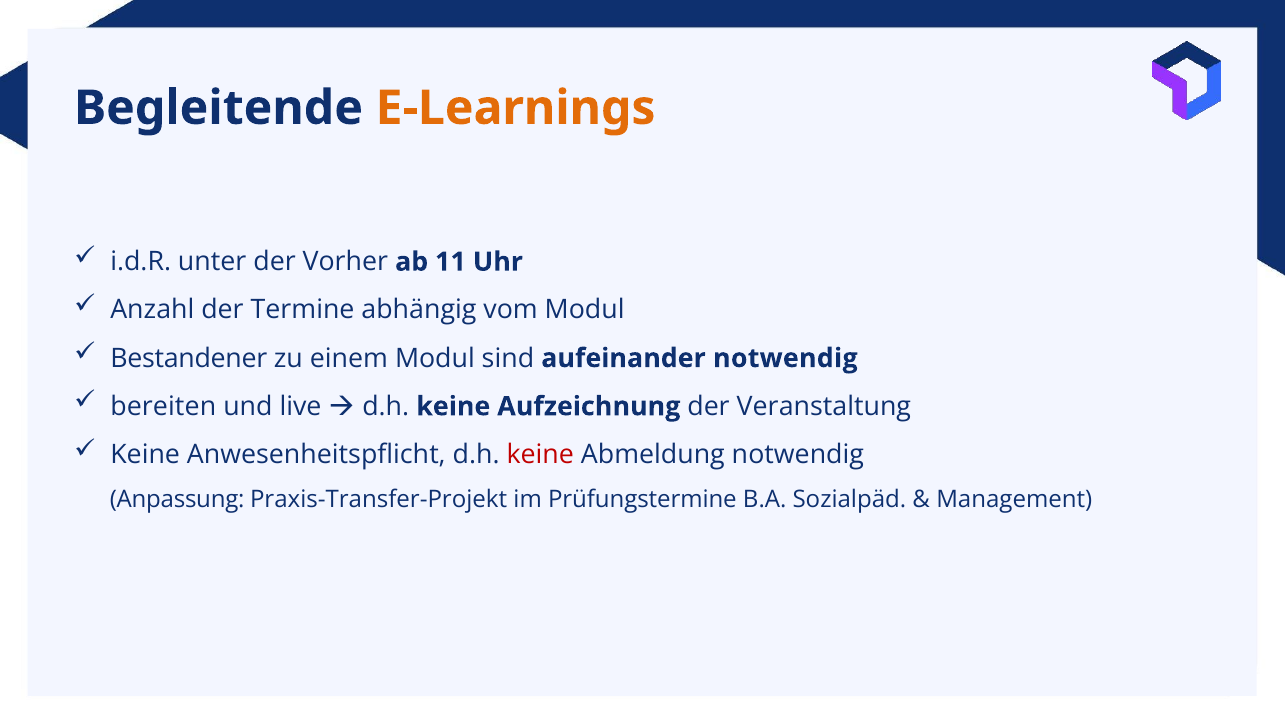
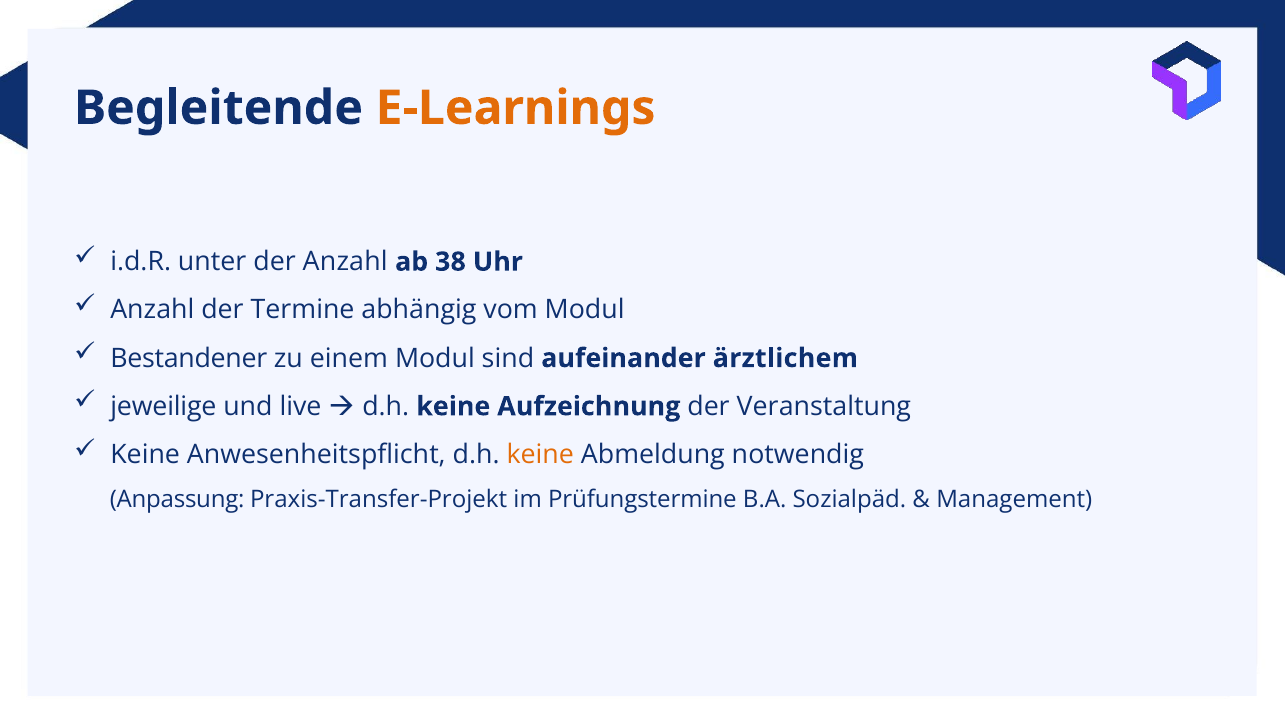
der Vorher: Vorher -> Anzahl (345, 262)
11: 11 -> 38 (450, 262)
aufeinander notwendig: notwendig -> ärztlichem (785, 358)
bereiten: bereiten -> jeweilige (163, 406)
keine colour: red -> orange (540, 455)
